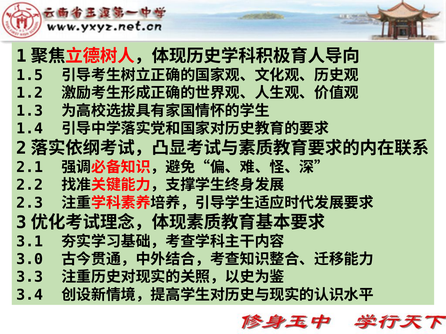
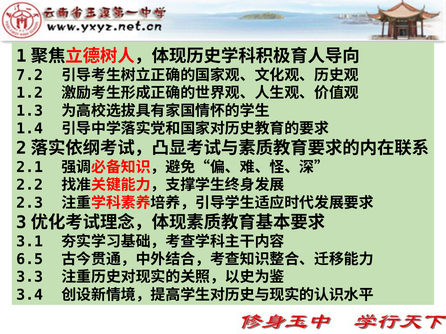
1.5: 1.5 -> 7.2 (30, 75)
3.0: 3.0 -> 6.5 (30, 260)
